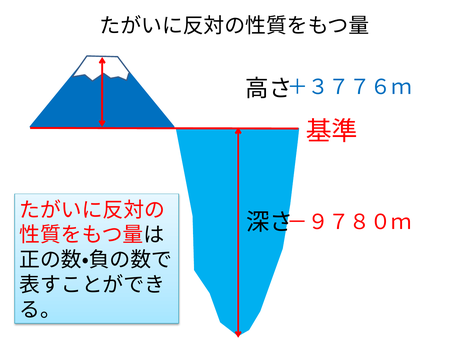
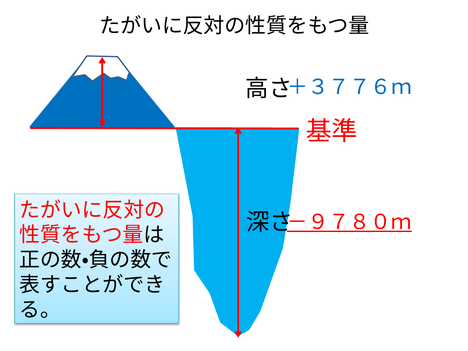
－９７８０ｍ underline: none -> present (349, 222)
